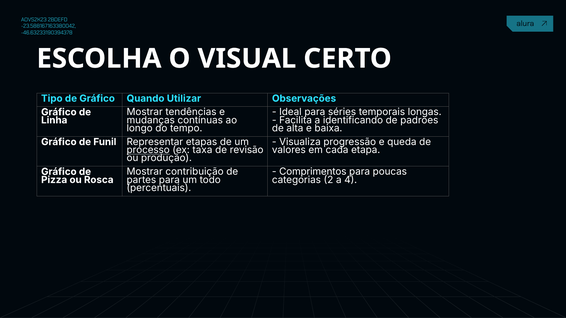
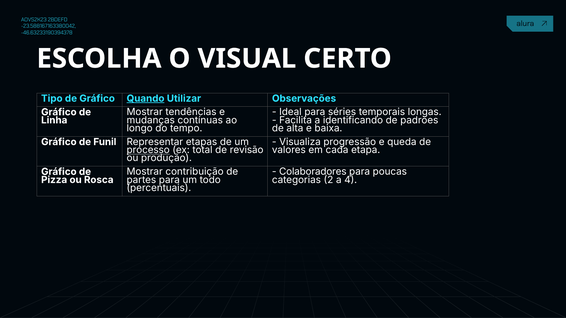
Quando underline: none -> present (146, 99)
taxa: taxa -> total (202, 150)
Comprimentos: Comprimentos -> Colaboradores (313, 172)
